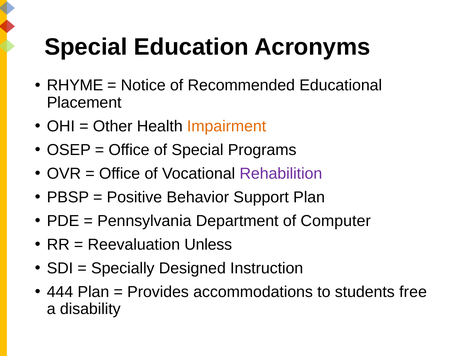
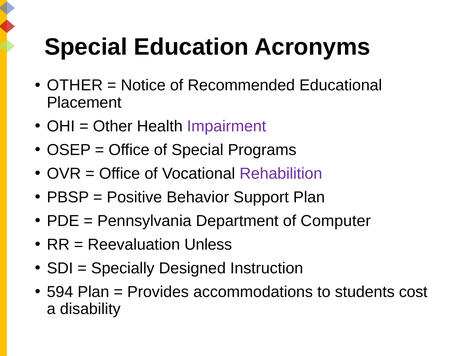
RHYME: RHYME -> OTHER (75, 85)
Impairment colour: orange -> purple (227, 126)
444: 444 -> 594 (60, 292)
free: free -> cost (413, 292)
